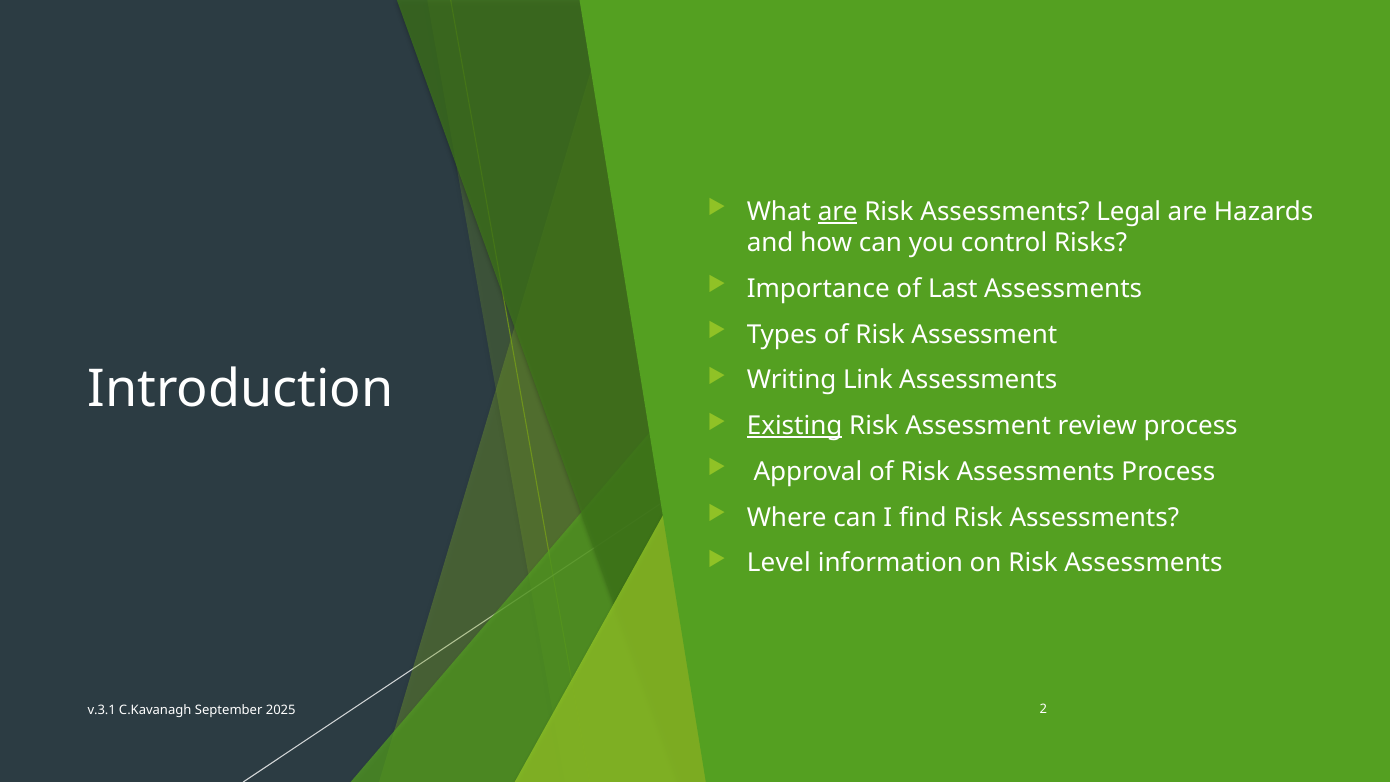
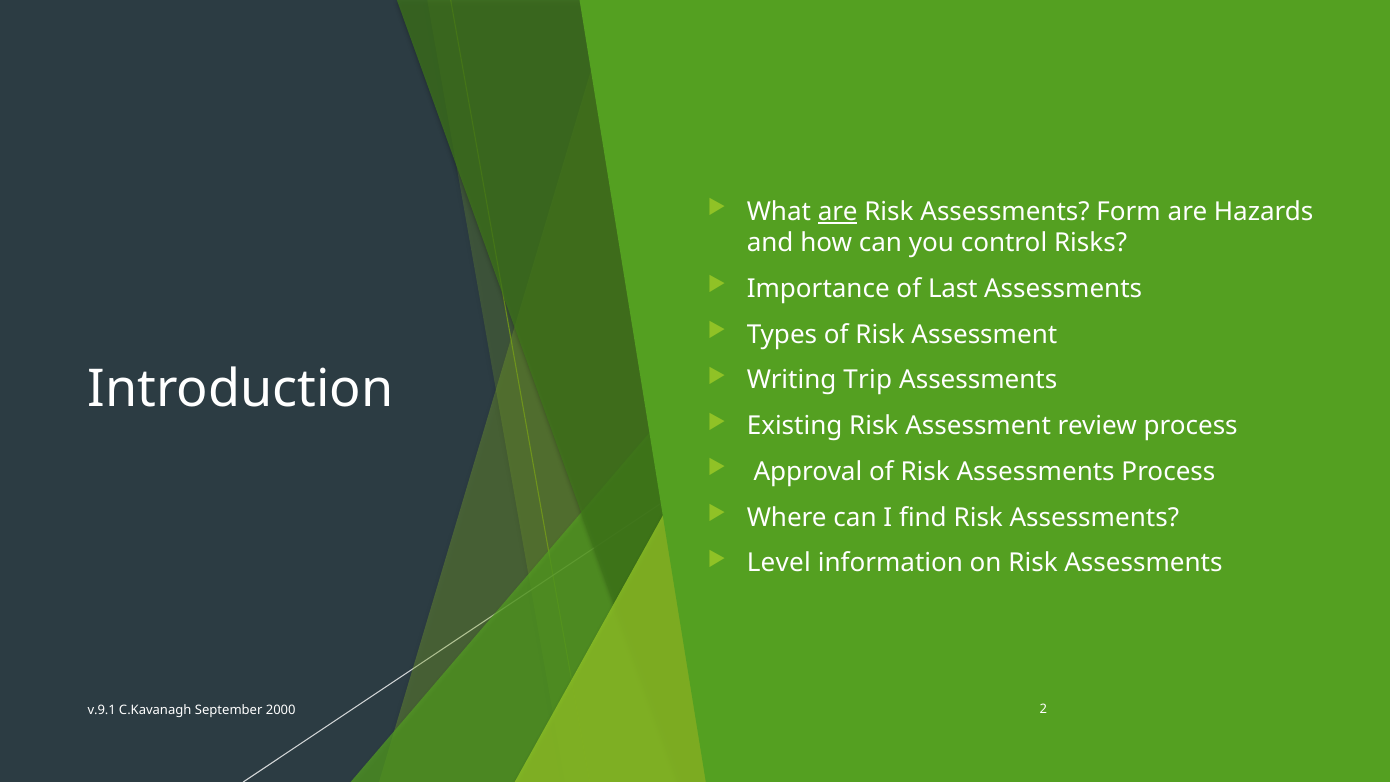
Legal: Legal -> Form (1129, 212)
Link: Link -> Trip (868, 380)
Existing underline: present -> none (795, 426)
v.3.1: v.3.1 -> v.9.1 (102, 710)
2025: 2025 -> 2000 (281, 710)
